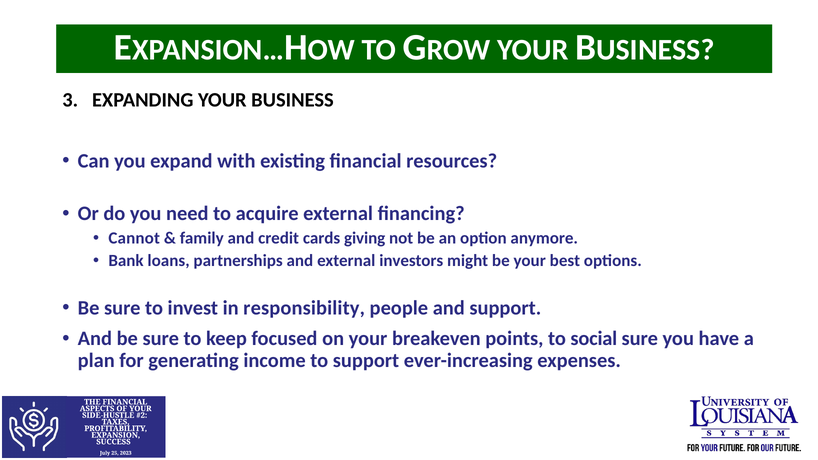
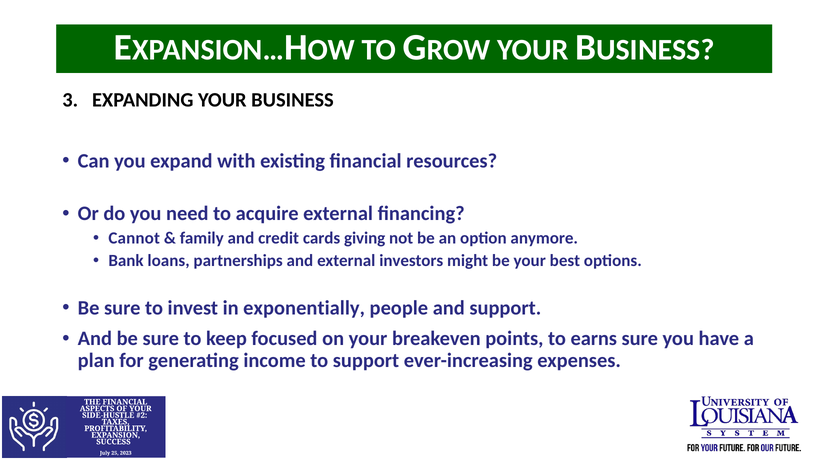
responsibility: responsibility -> exponentially (304, 308)
social: social -> earns (594, 339)
